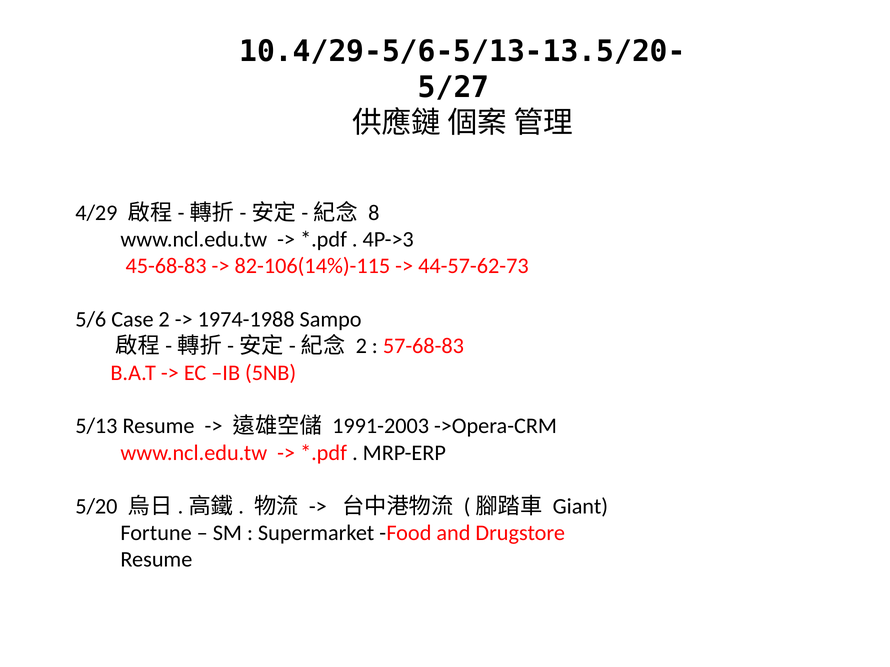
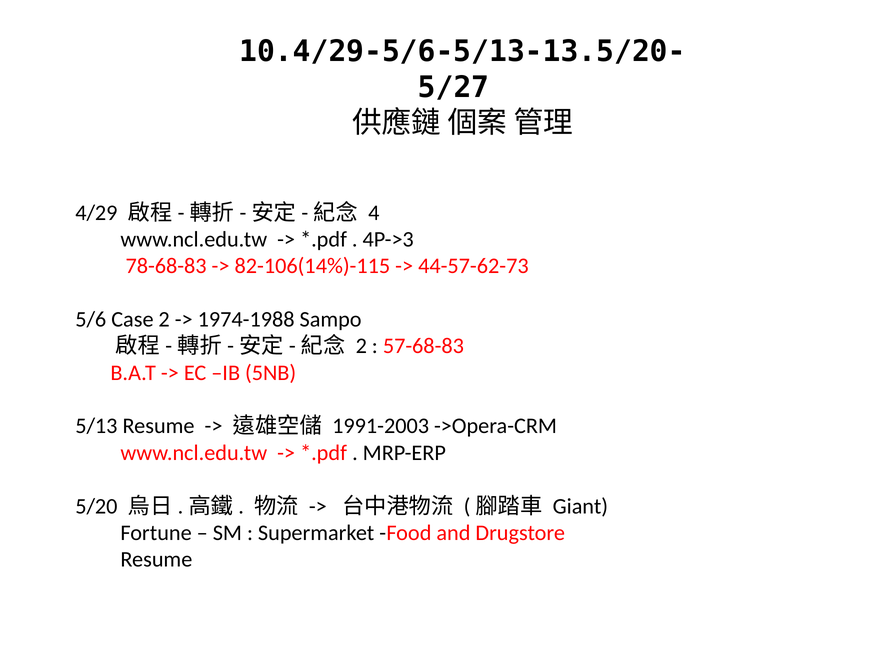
8: 8 -> 4 (374, 213)
45-68-83: 45-68-83 -> 78-68-83 (166, 266)
